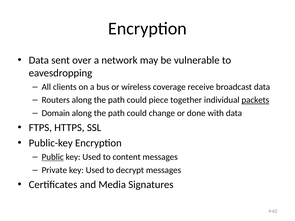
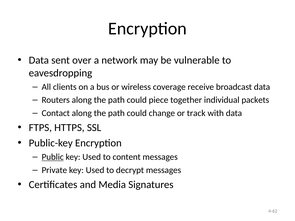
packets underline: present -> none (255, 100)
Domain: Domain -> Contact (56, 113)
done: done -> track (196, 113)
